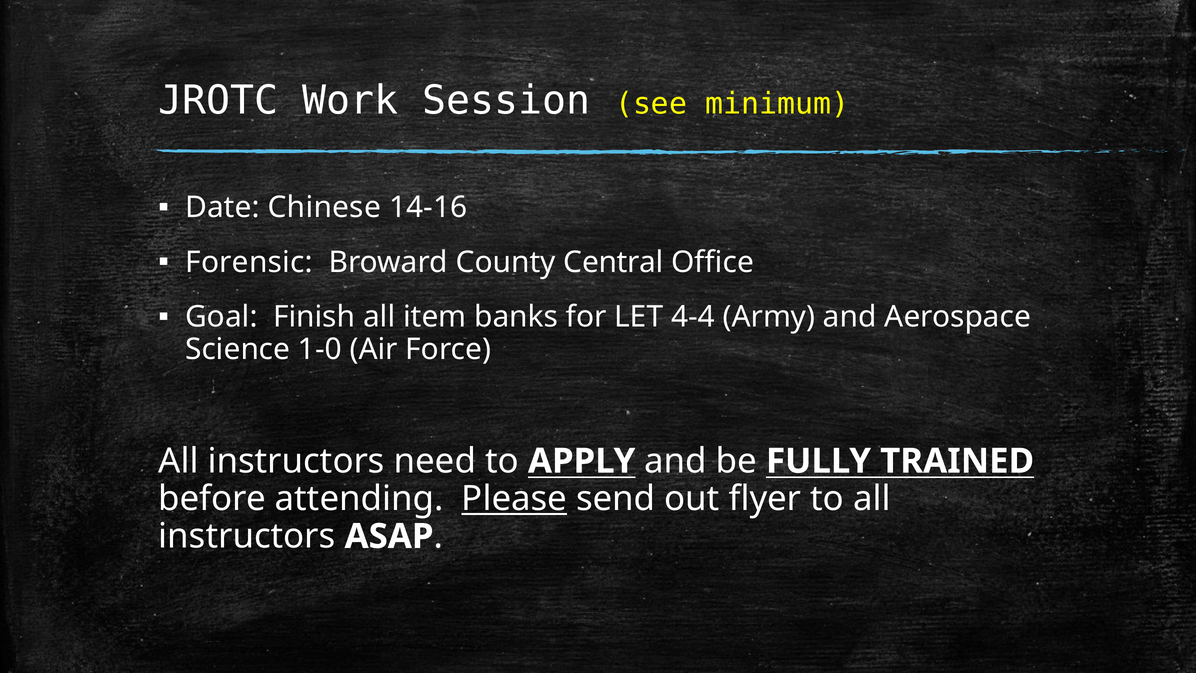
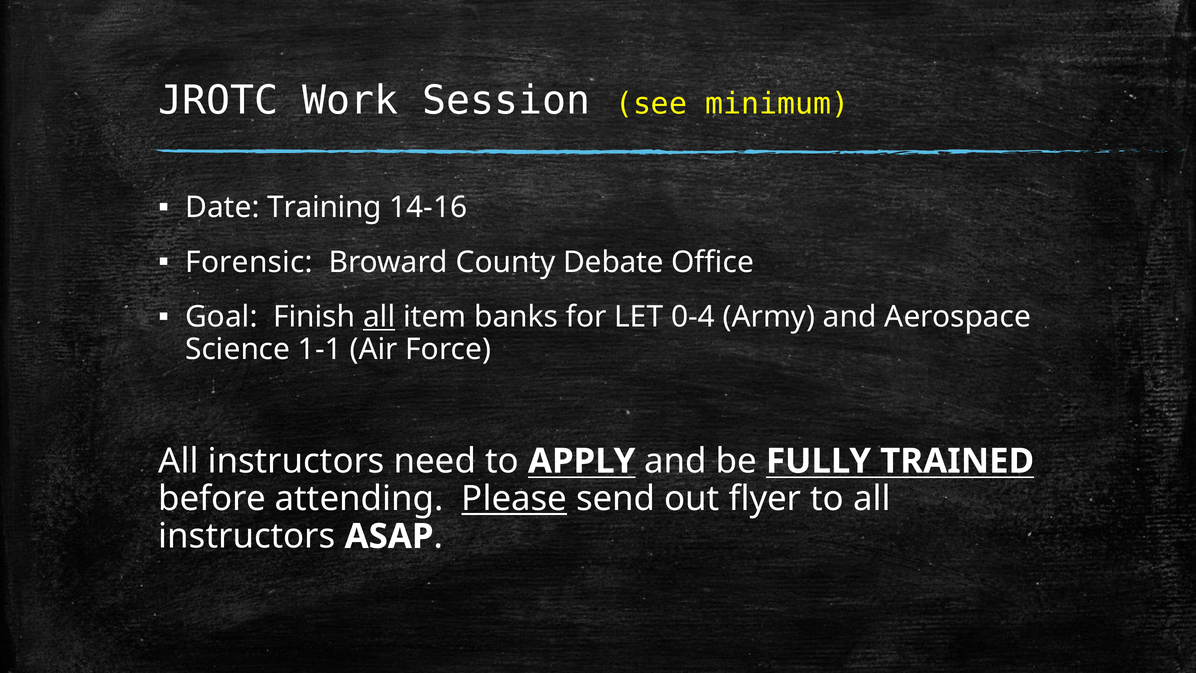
Chinese: Chinese -> Training (325, 207)
Central: Central -> Debate (614, 262)
all underline: none -> present (379, 317)
4-4: 4-4 -> 0-4 (693, 317)
1-0: 1-0 -> 1-1 (320, 349)
